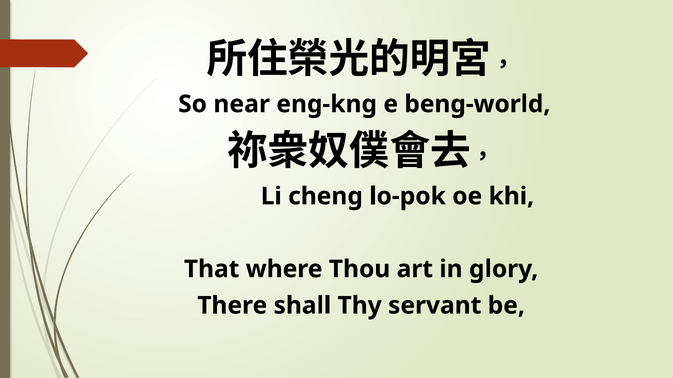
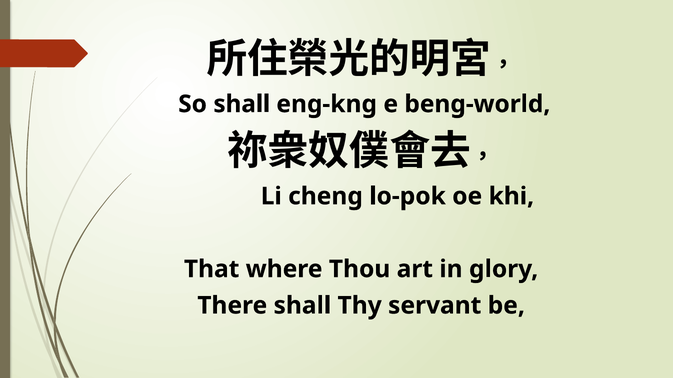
So near: near -> shall (242, 104)
